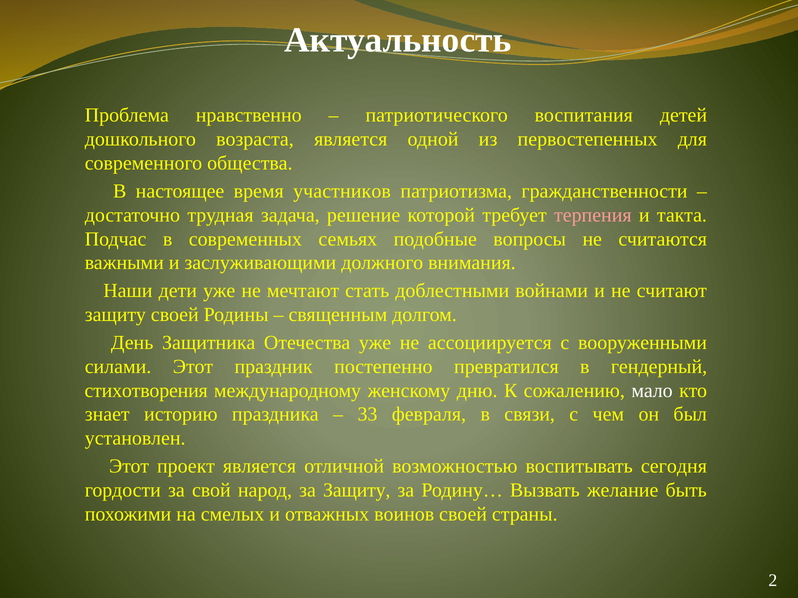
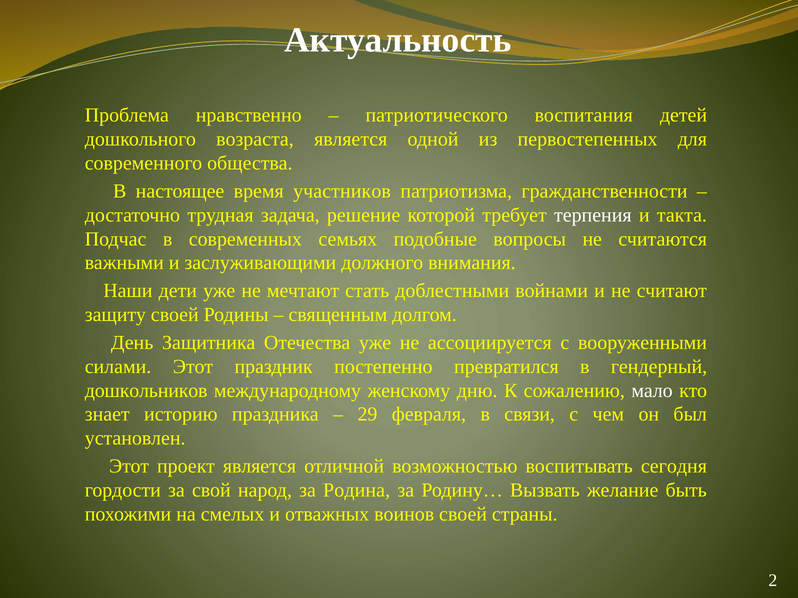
терпения colour: pink -> white (593, 215)
стихотворения: стихотворения -> дошкольников (146, 391)
33: 33 -> 29 (367, 415)
за Защиту: Защиту -> Родина (357, 491)
